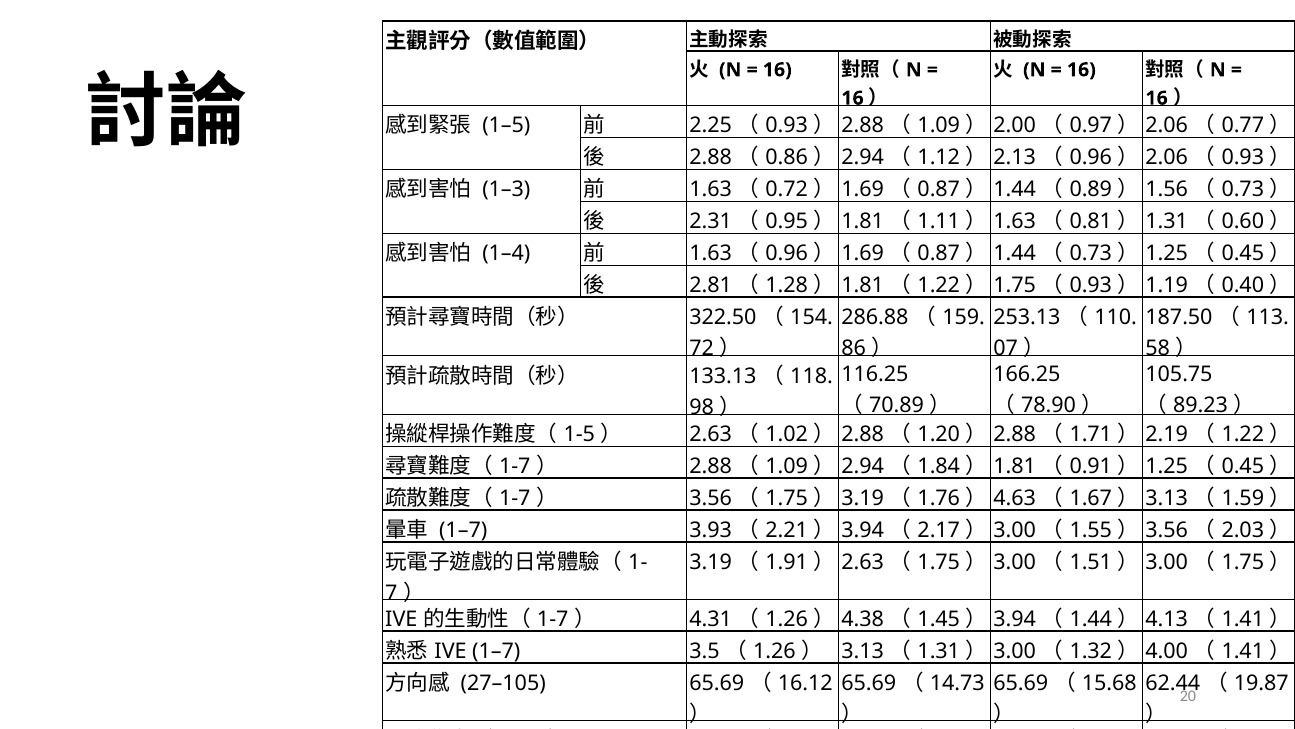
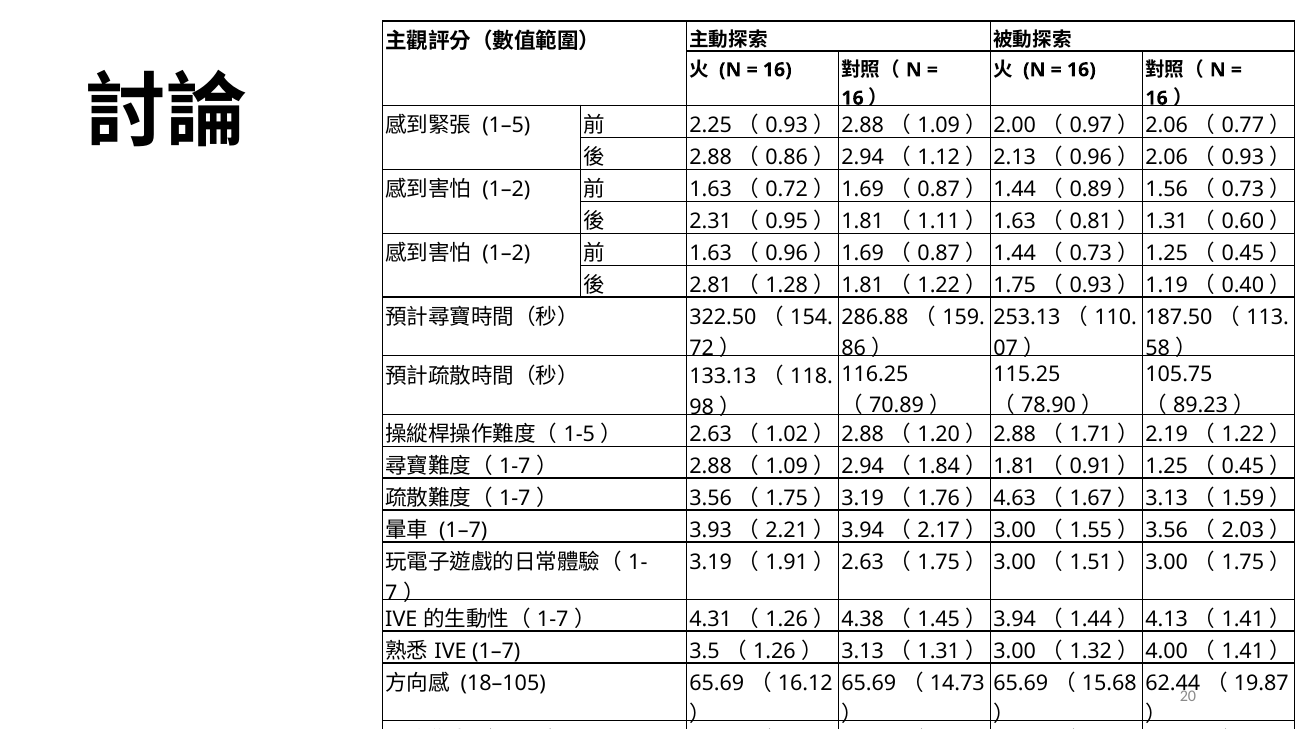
1–3: 1–3 -> 1–2 (506, 190)
1–4: 1–4 -> 1–2 (506, 253)
166.25: 166.25 -> 115.25 (1027, 374)
27–105: 27–105 -> 18–105 (503, 683)
